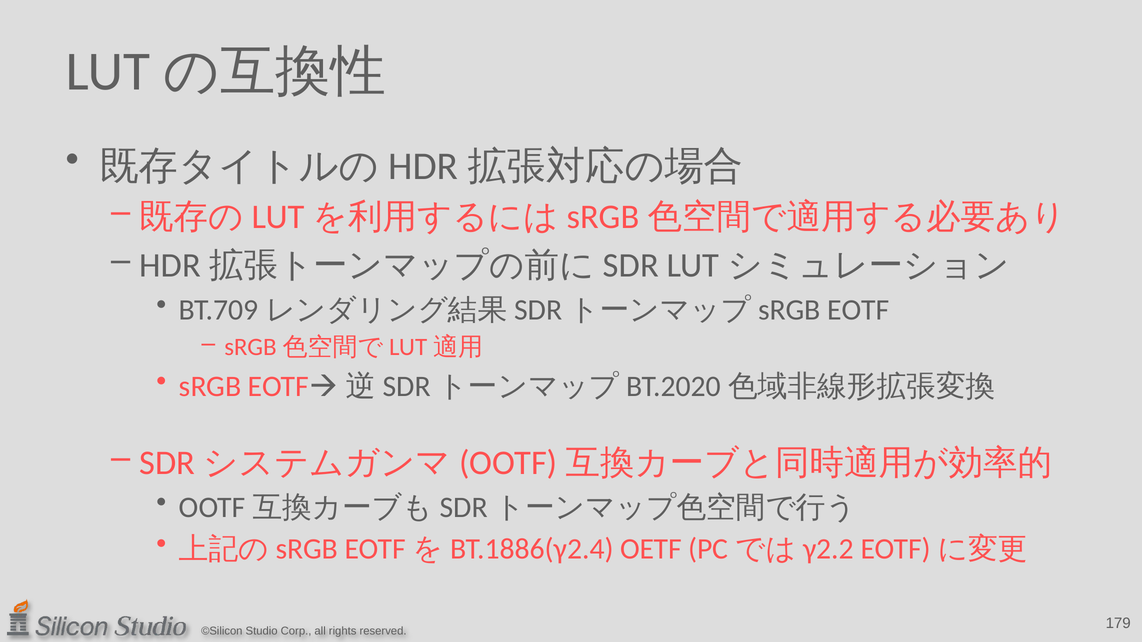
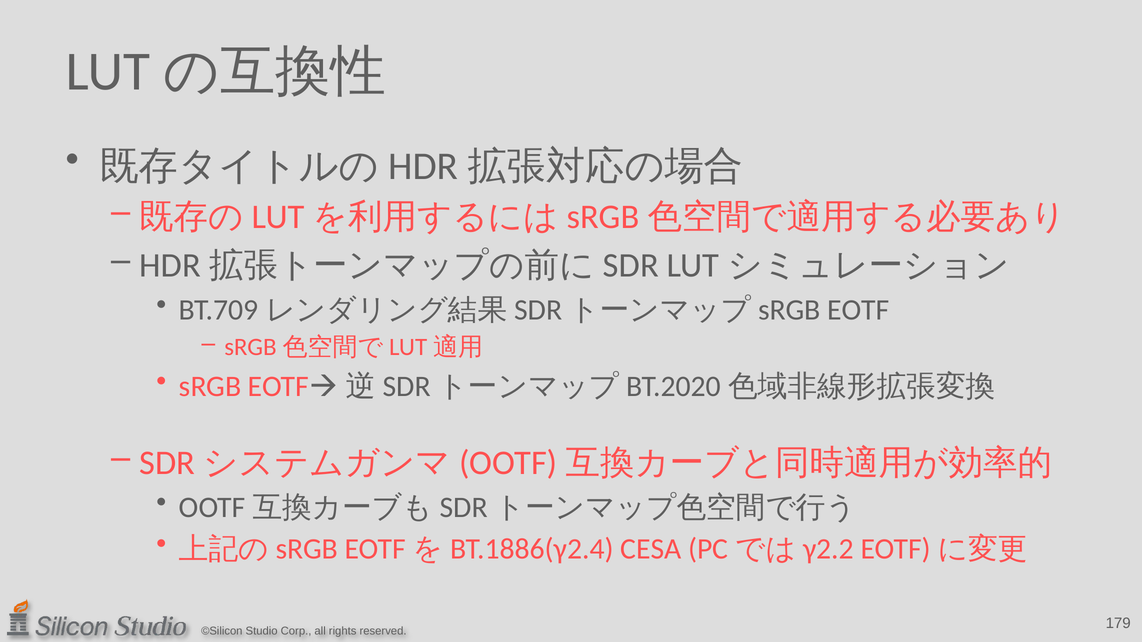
OETF: OETF -> CESA (651, 549)
